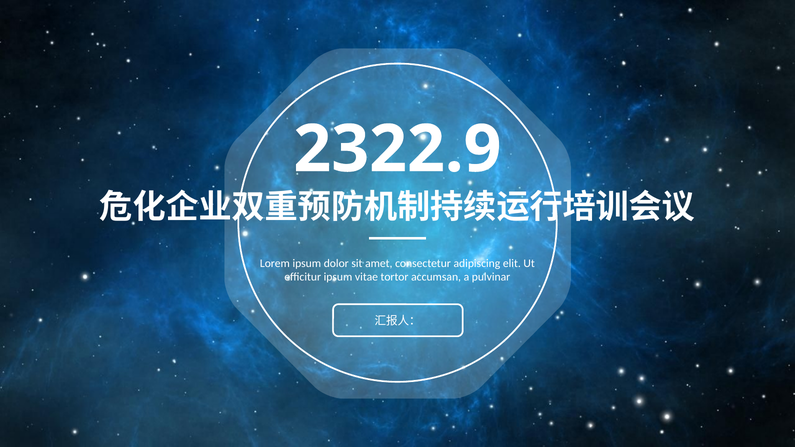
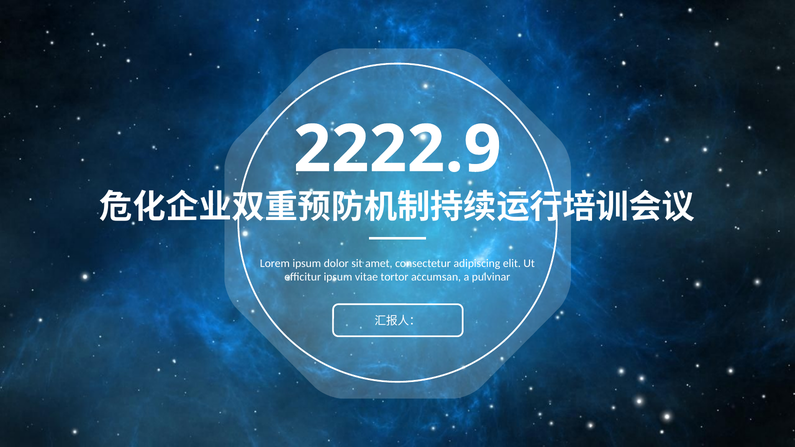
2322.9: 2322.9 -> 2222.9 (397, 149)
